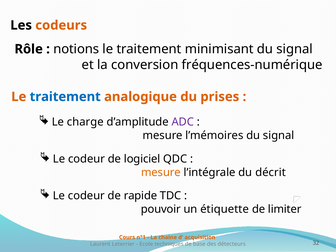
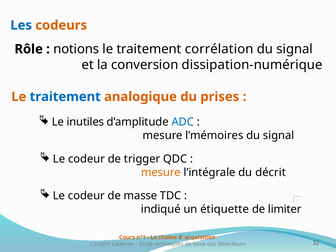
Les colour: black -> blue (21, 25)
minimisant: minimisant -> corrélation (219, 49)
fréquences-numérique: fréquences-numérique -> dissipation-numérique (252, 65)
charge: charge -> inutiles (85, 122)
ADC colour: purple -> blue (183, 122)
logiciel: logiciel -> trigger (142, 159)
rapide: rapide -> masse (140, 196)
pouvoir: pouvoir -> indiqué (161, 209)
